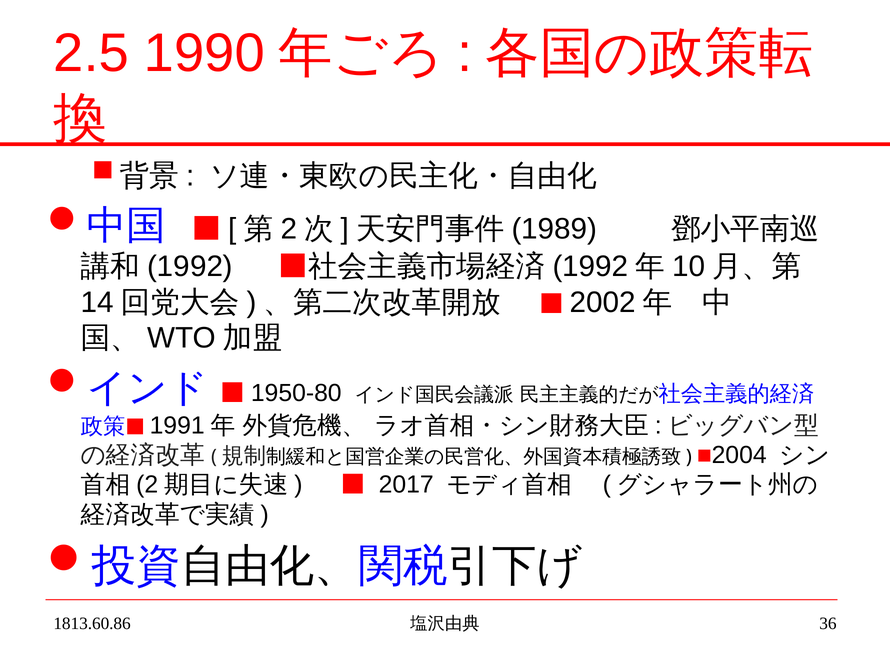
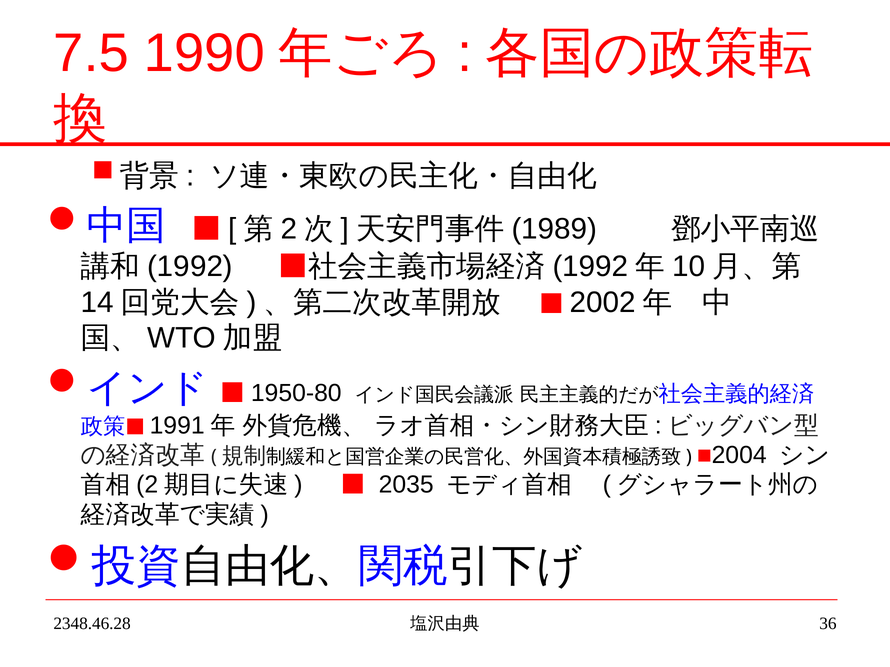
2.5: 2.5 -> 7.5 (91, 54)
2017: 2017 -> 2035 (406, 485)
1813.60.86: 1813.60.86 -> 2348.46.28 (92, 624)
